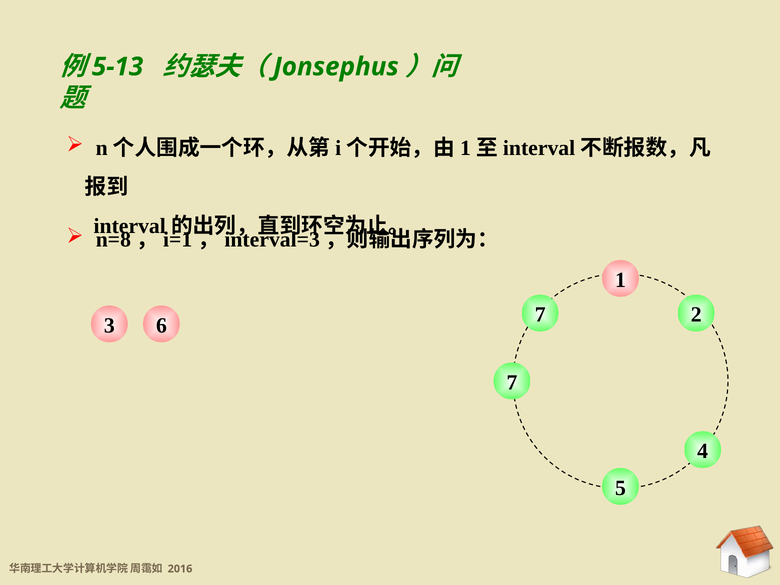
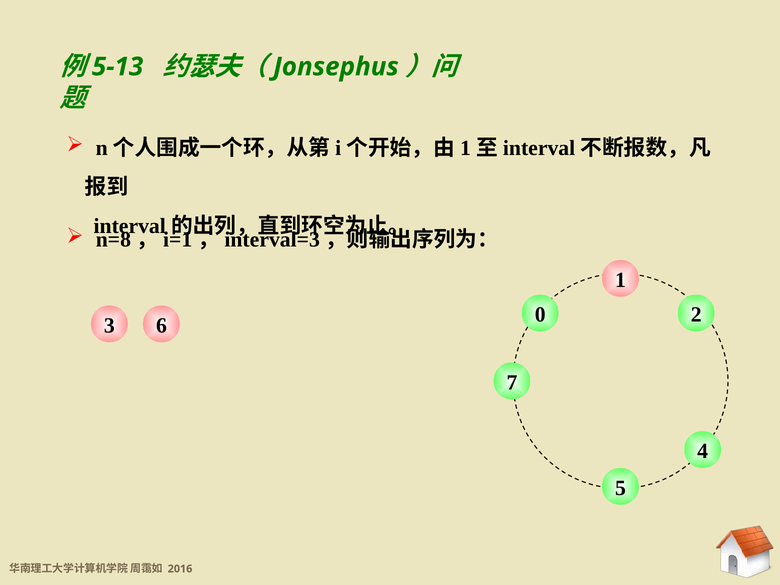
6 7: 7 -> 0 (540, 315)
